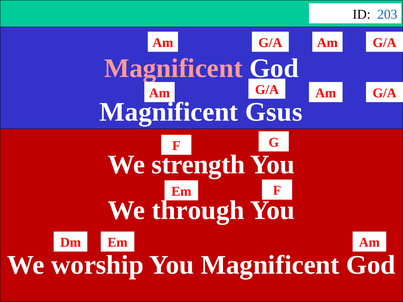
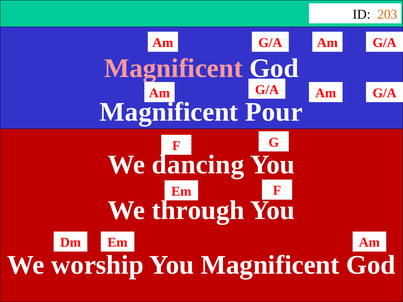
203 colour: blue -> orange (387, 14)
Gsus: Gsus -> Pour (274, 112)
strength: strength -> dancing (198, 165)
